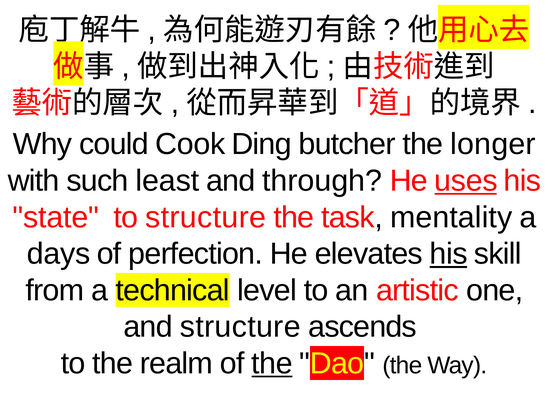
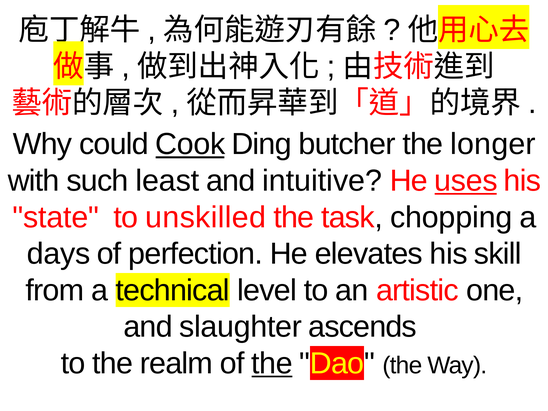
Cook underline: none -> present (190, 144)
through: through -> intuitive (322, 181)
to structure: structure -> unskilled (206, 217)
mentality: mentality -> chopping (451, 217)
his underline: present -> none (449, 254)
and structure: structure -> slaughter (241, 327)
